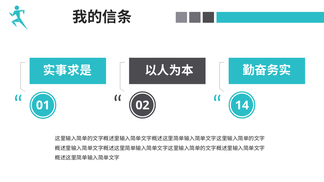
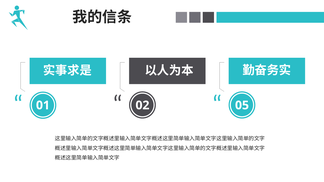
14: 14 -> 05 (242, 105)
